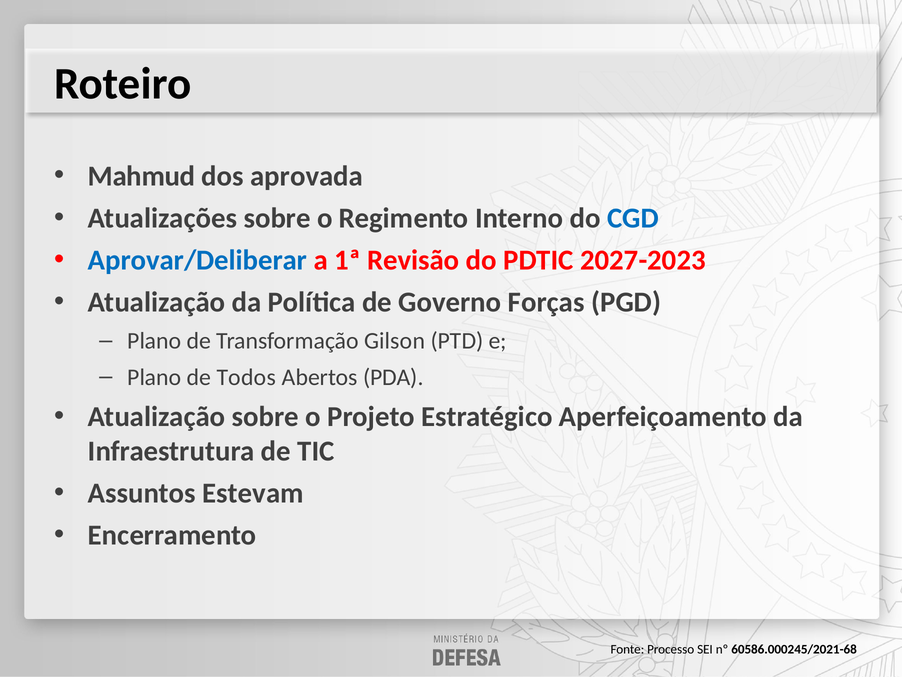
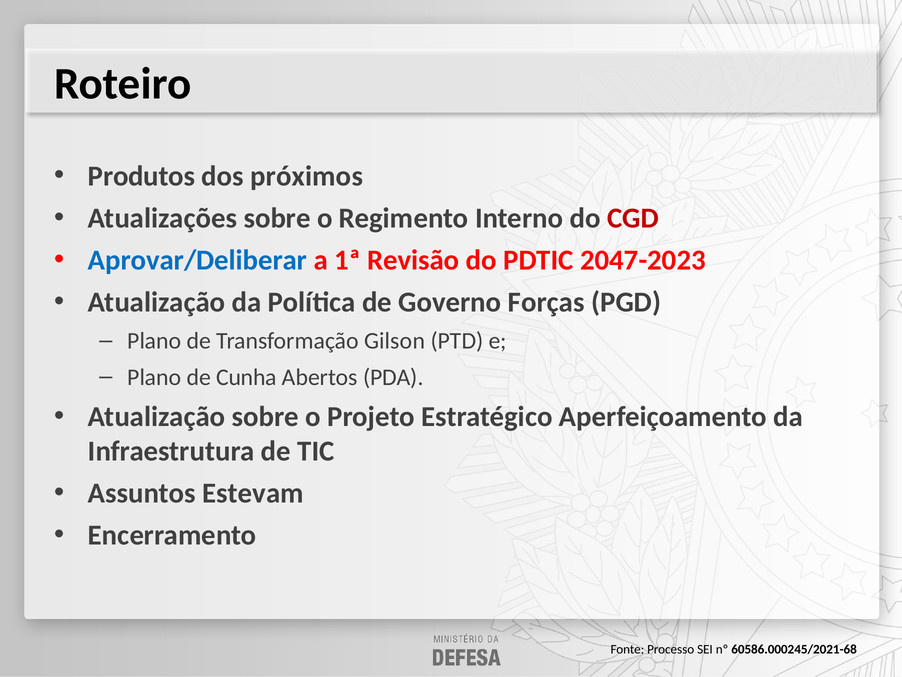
Mahmud: Mahmud -> Produtos (141, 176)
aprovada: aprovada -> próximos (307, 176)
CGD colour: blue -> red (633, 218)
2027-2023: 2027-2023 -> 2047-2023 (643, 260)
Todos: Todos -> Cunha (247, 377)
